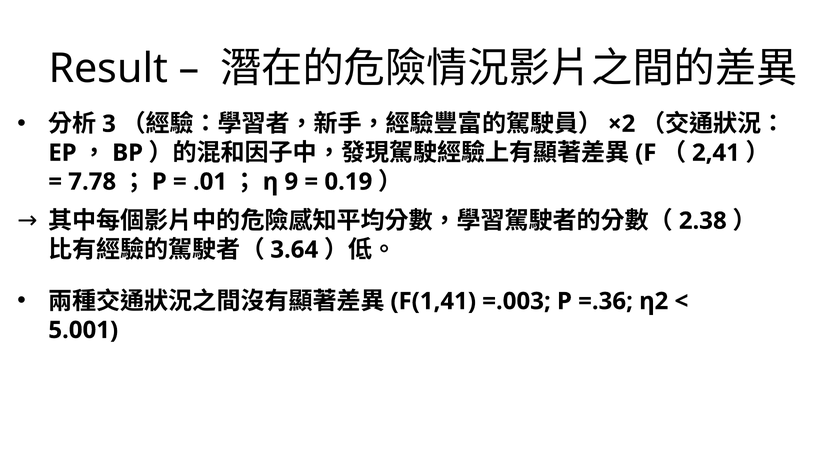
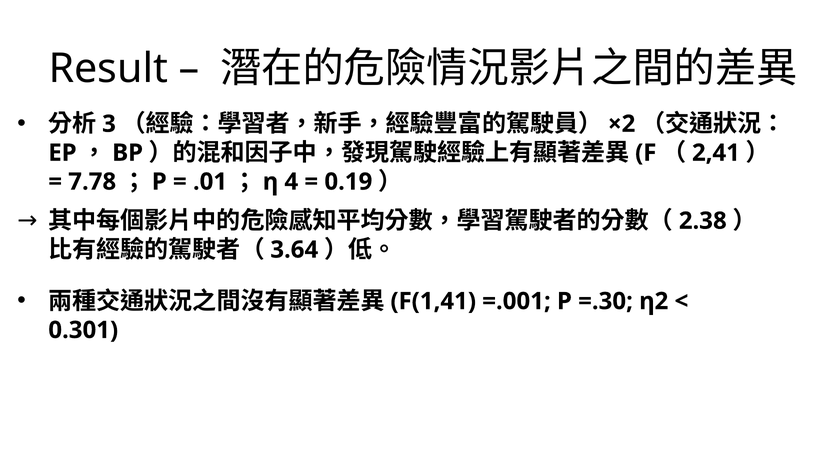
9: 9 -> 4 (291, 182)
=.003: =.003 -> =.001 (516, 301)
=.36: =.36 -> =.30 (606, 301)
5.001: 5.001 -> 0.301 (83, 330)
